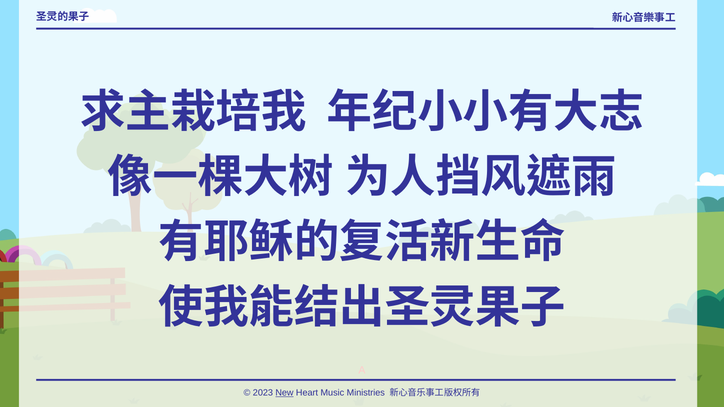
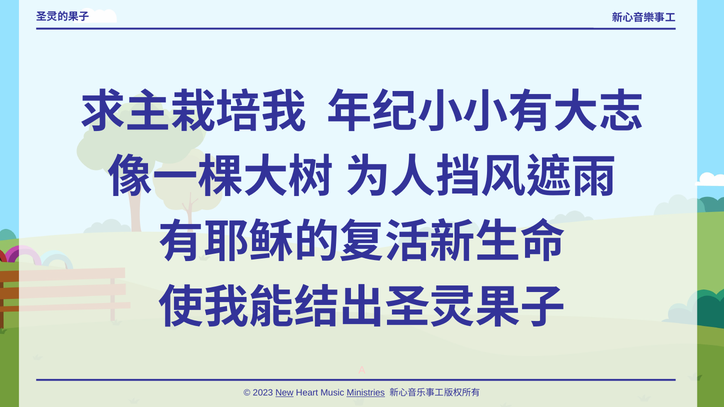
Ministries underline: none -> present (366, 393)
